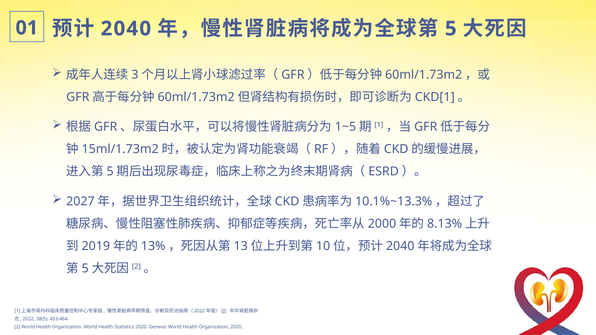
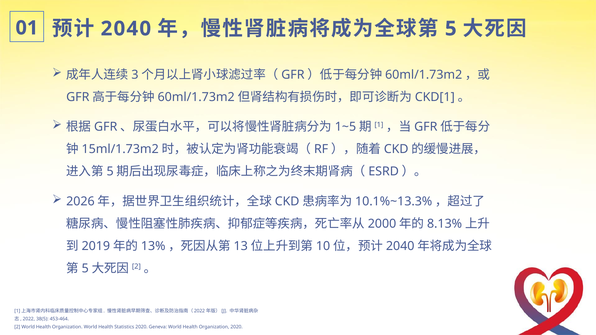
2027: 2027 -> 2026 (80, 201)
